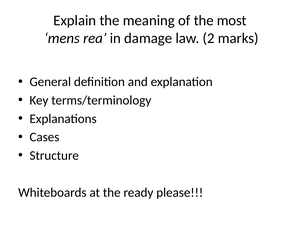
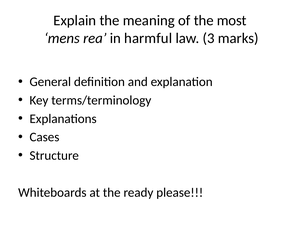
damage: damage -> harmful (148, 38)
2: 2 -> 3 (209, 38)
